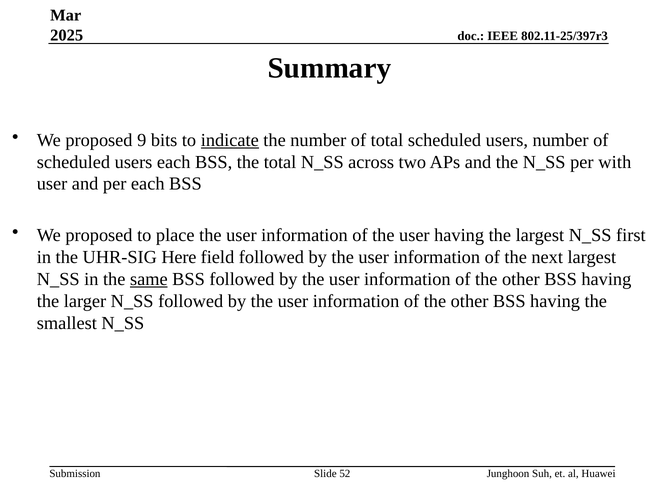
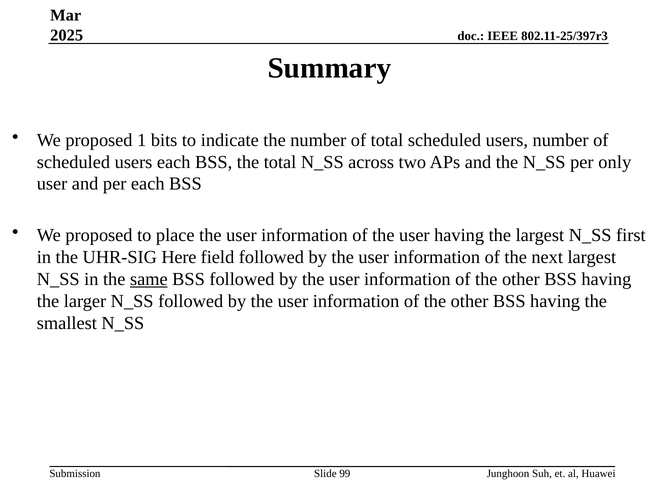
9: 9 -> 1 (142, 140)
indicate underline: present -> none (230, 140)
with: with -> only (615, 162)
52: 52 -> 99 (345, 474)
